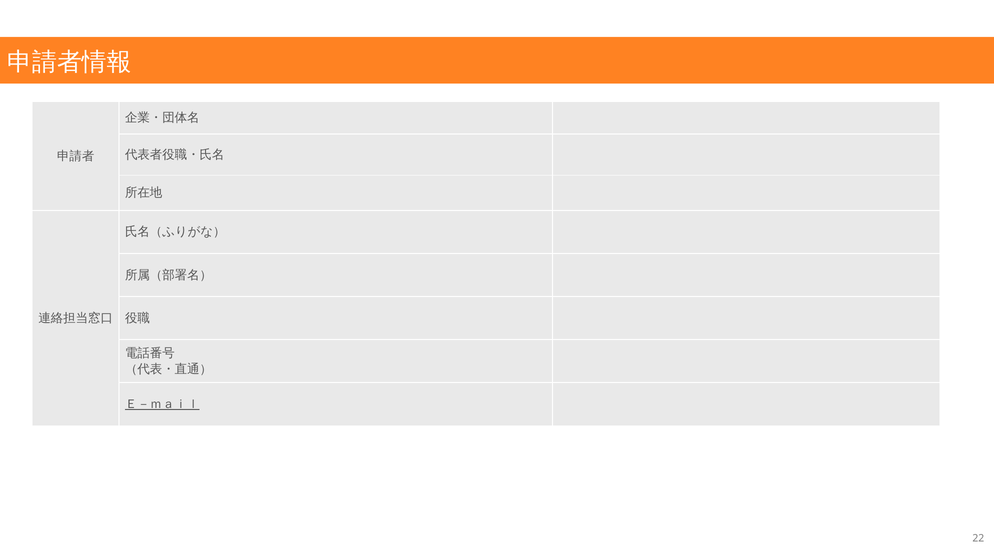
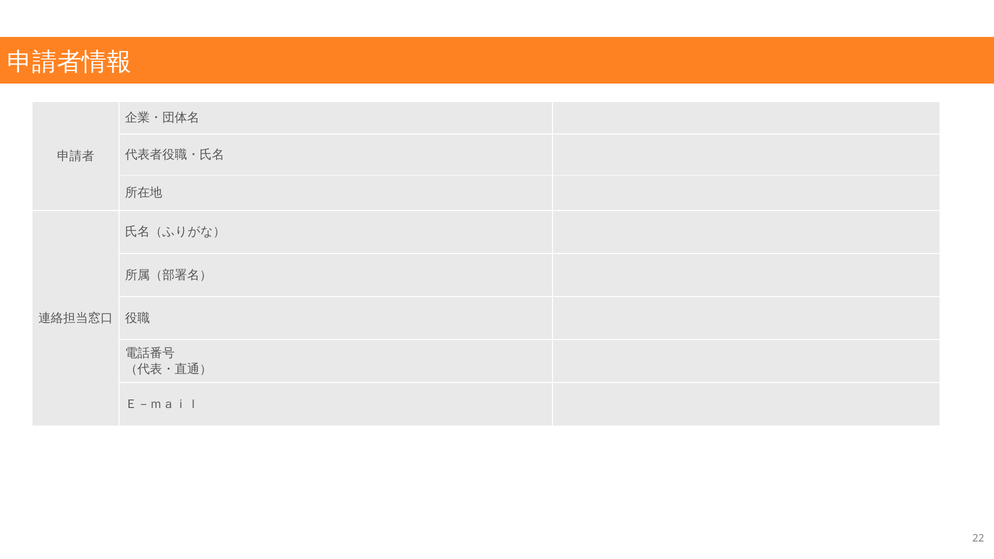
Ｅ－ｍａｉｌ underline: present -> none (162, 404)
